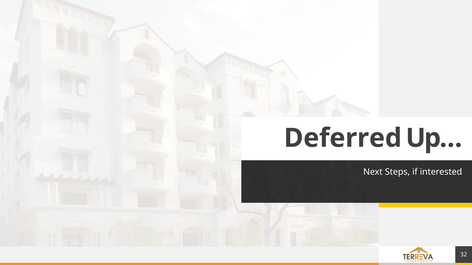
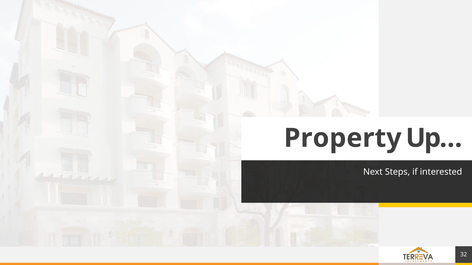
Deferred: Deferred -> Property (343, 138)
